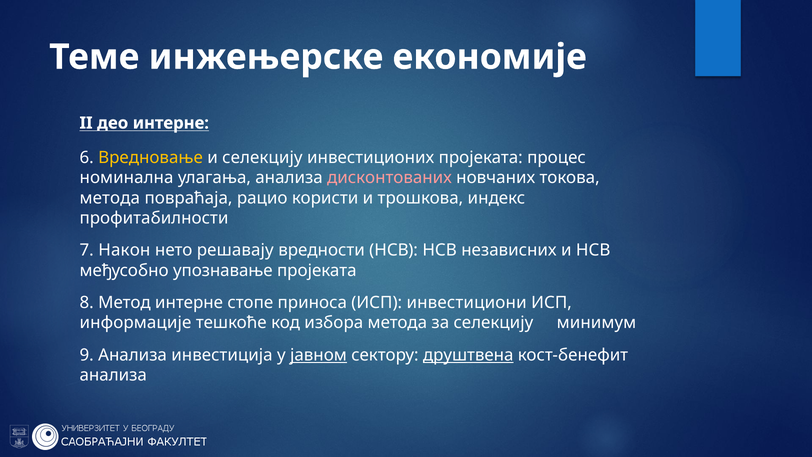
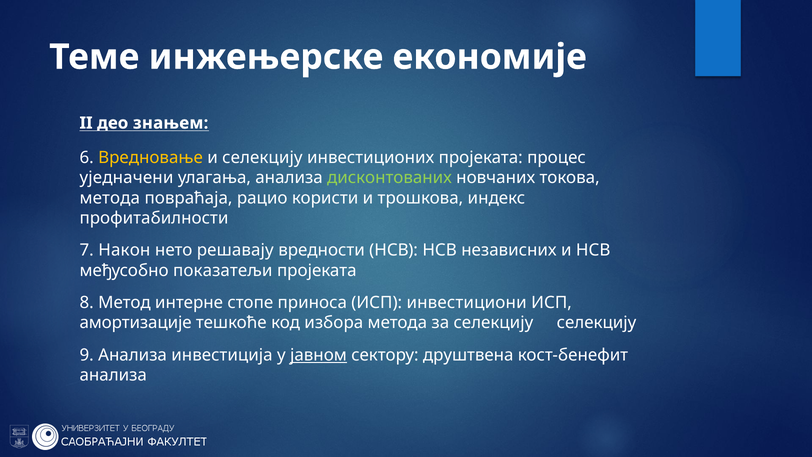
део интерне: интерне -> знањем (171, 123)
номинална: номинална -> уједначени (126, 178)
дисконтованих colour: pink -> light green (389, 178)
упознавање: упознавање -> показатељи (223, 270)
информације: информације -> амортизације (136, 323)
селекцију минимум: минимум -> селекцију (597, 323)
друштвена underline: present -> none (468, 355)
